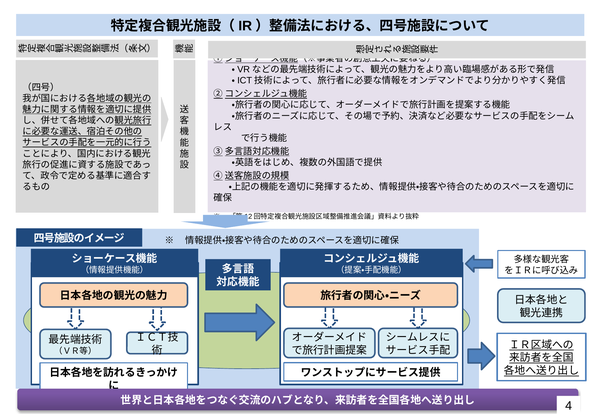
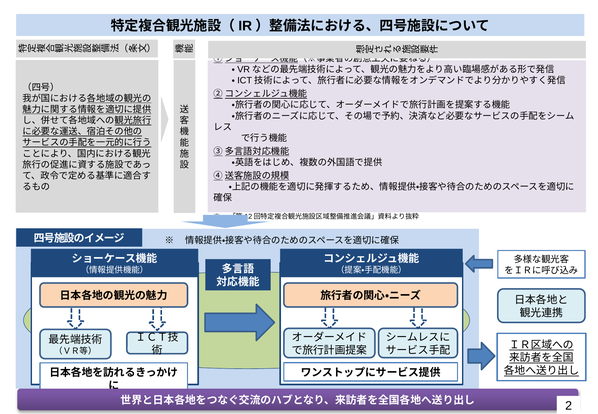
4: 4 -> 2 (569, 406)
